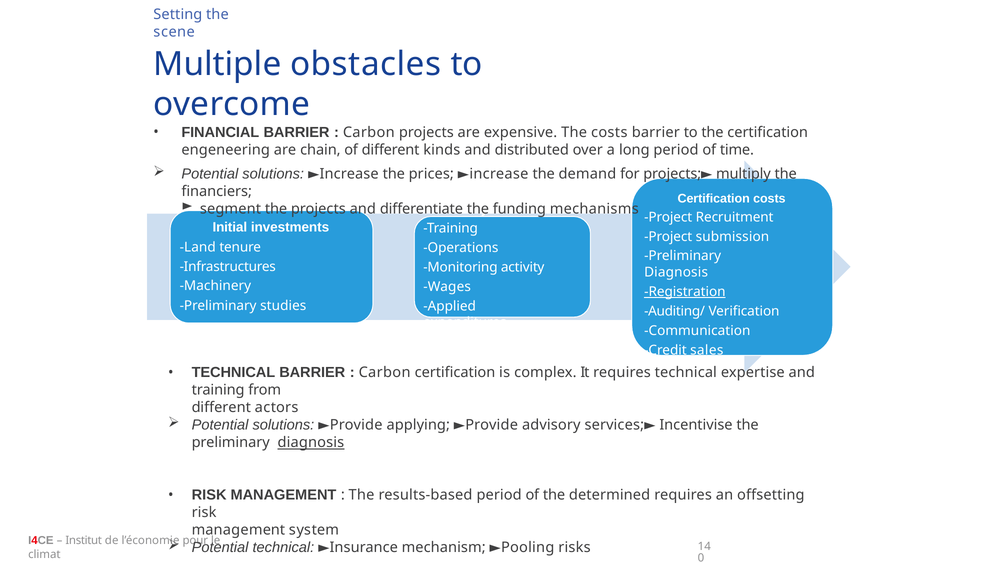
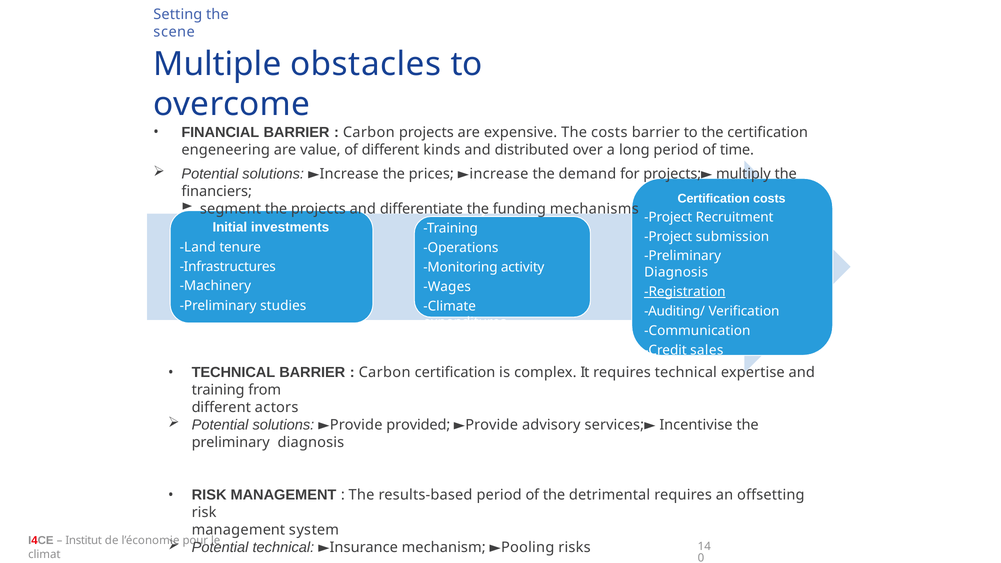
chain: chain -> value (320, 150)
Applied: Applied -> Climate (450, 306)
applying: applying -> provided (418, 425)
diagnosis underline: present -> none (311, 443)
determined: determined -> detrimental (610, 495)
